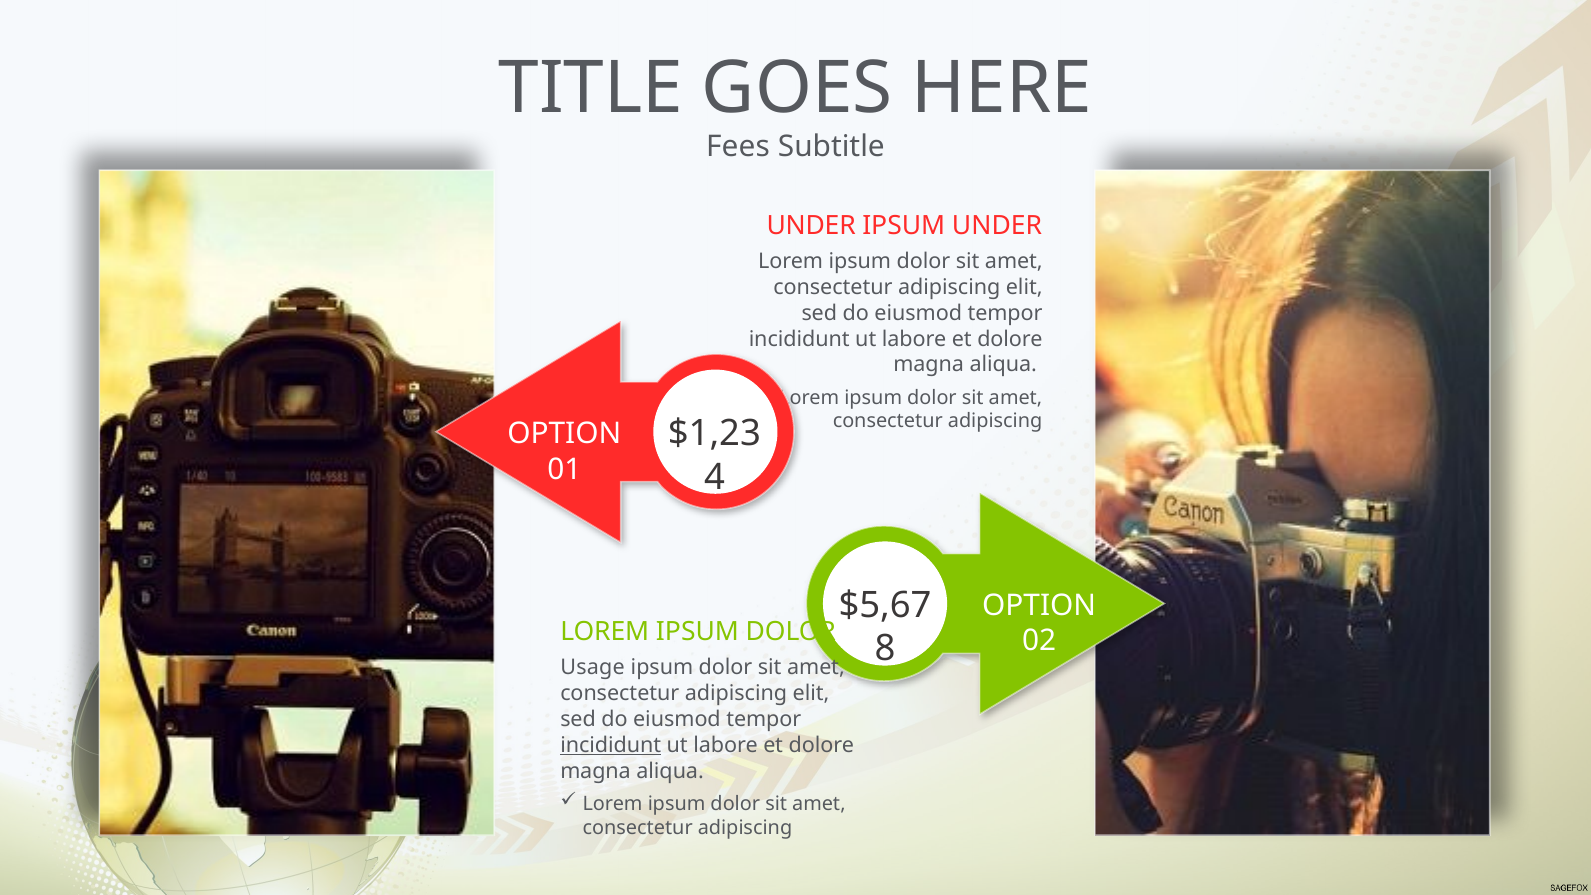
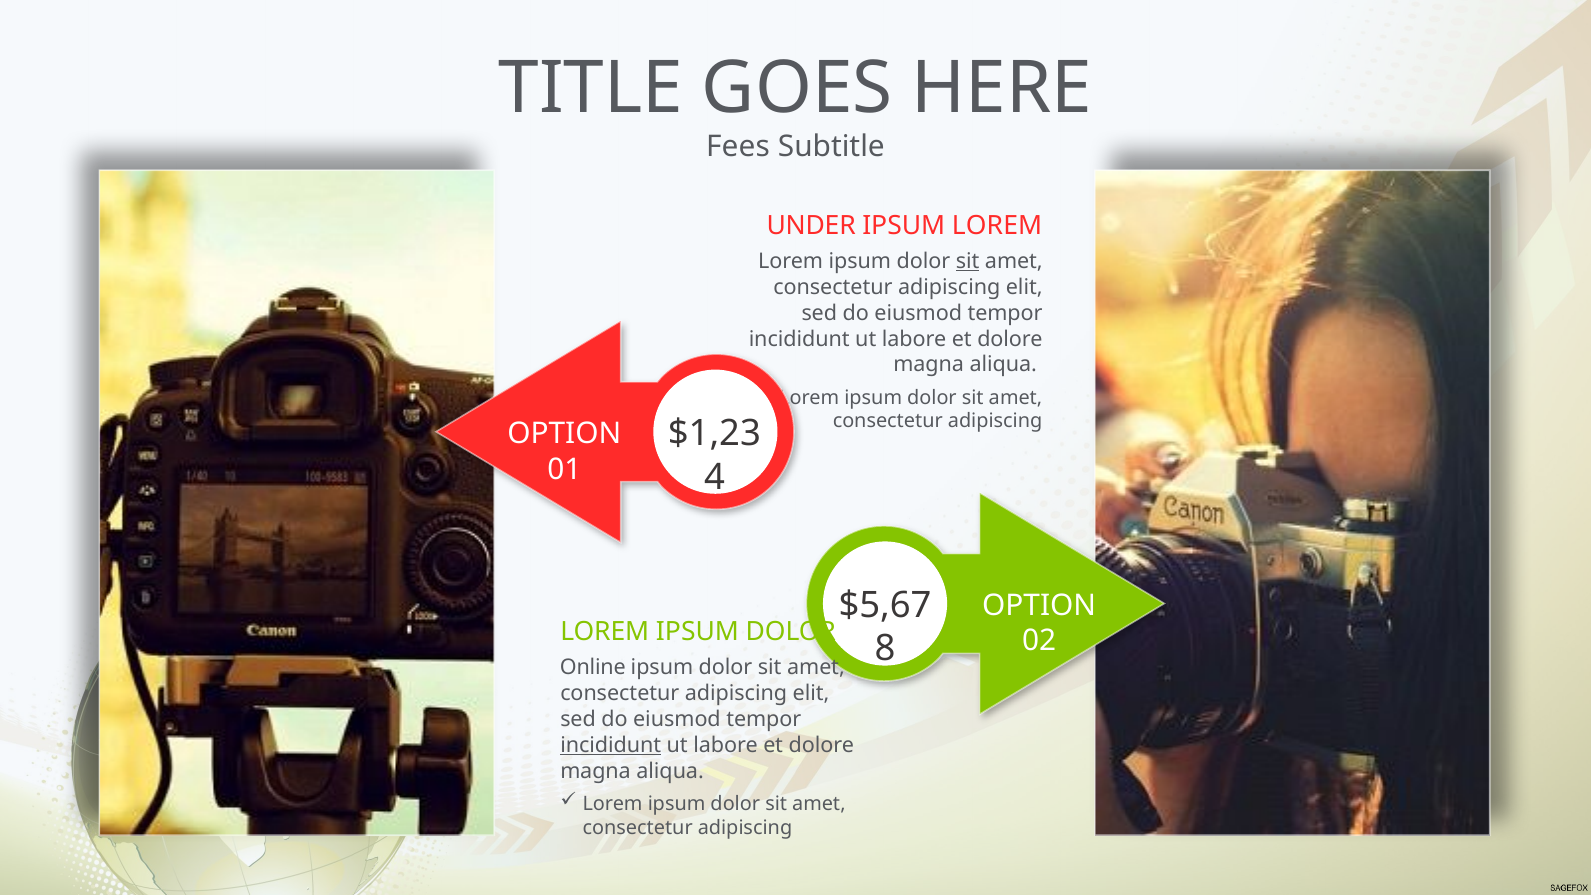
IPSUM UNDER: UNDER -> LOREM (997, 226)
sit underline: none -> present (968, 261)
Usage: Usage -> Online (593, 667)
